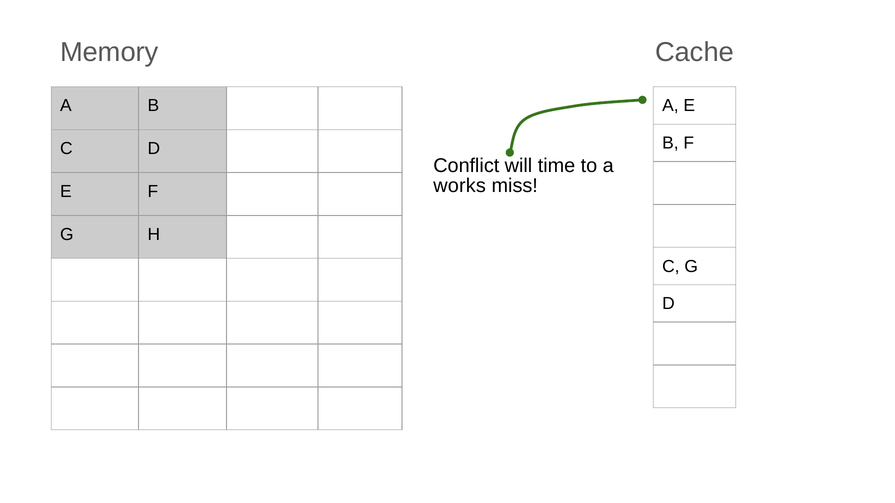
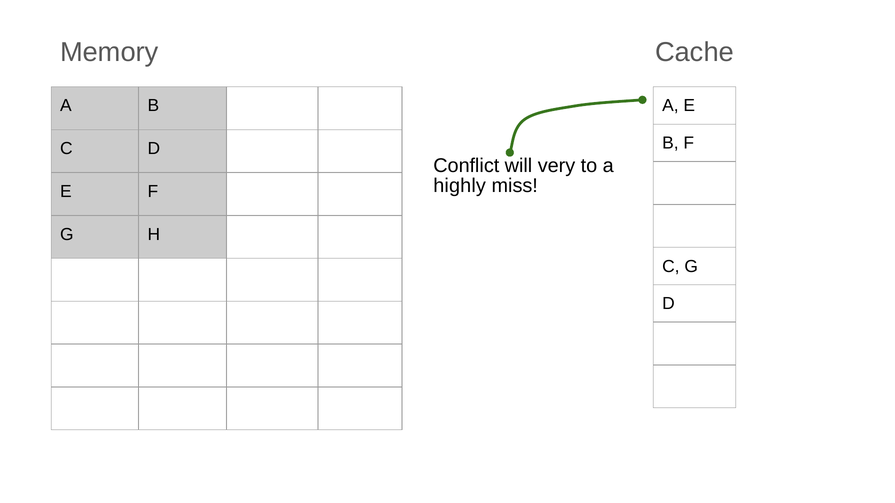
time: time -> very (557, 166)
works: works -> highly (460, 186)
